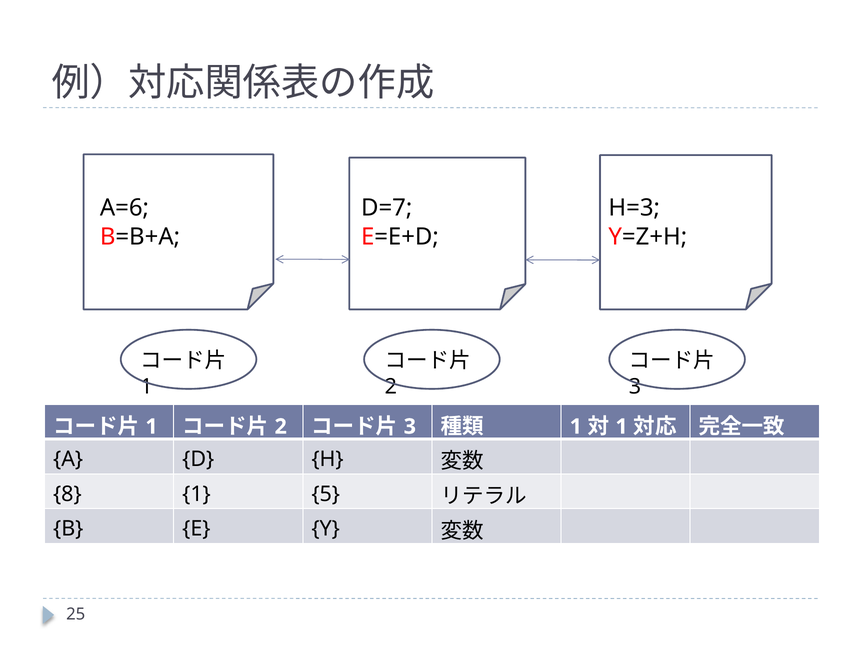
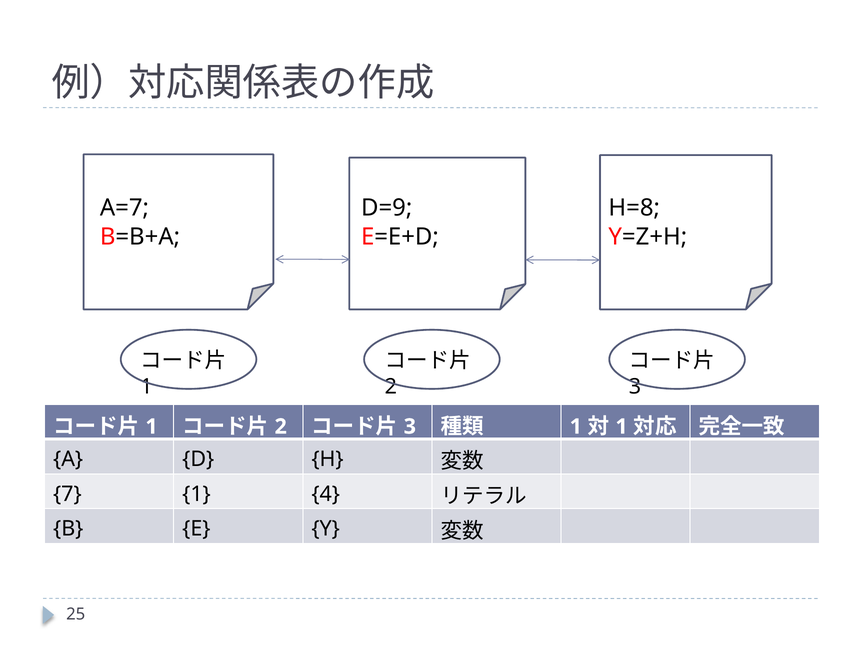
A=6: A=6 -> A=7 (124, 208)
D=7: D=7 -> D=9 (387, 208)
H=3: H=3 -> H=8 (634, 208)
8: 8 -> 7 (67, 494)
5: 5 -> 4 (326, 494)
